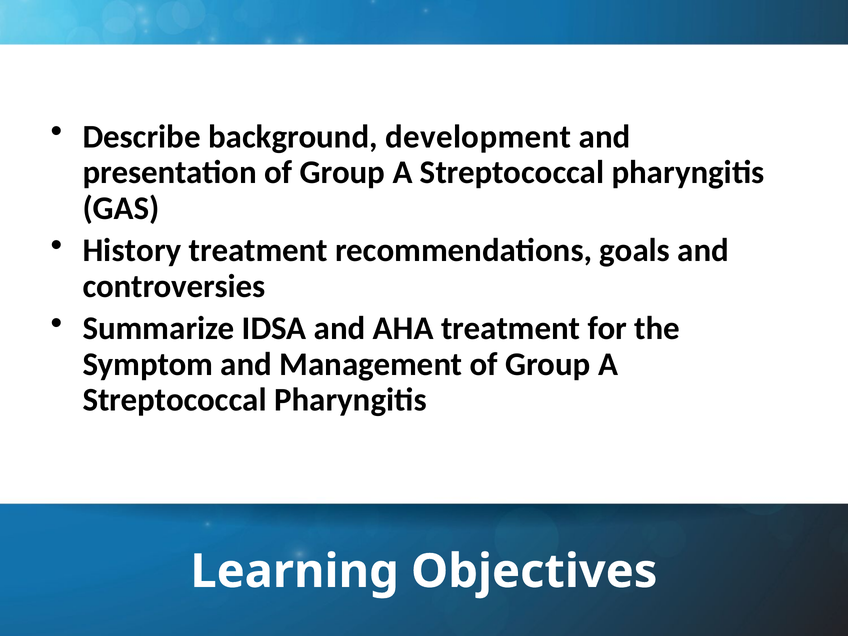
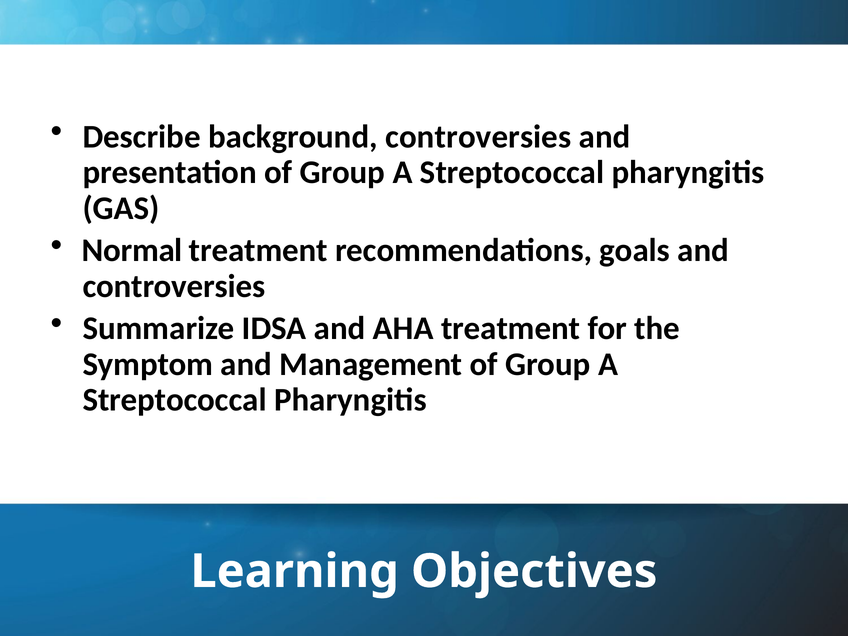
background development: development -> controversies (478, 137)
History: History -> Normal (132, 251)
